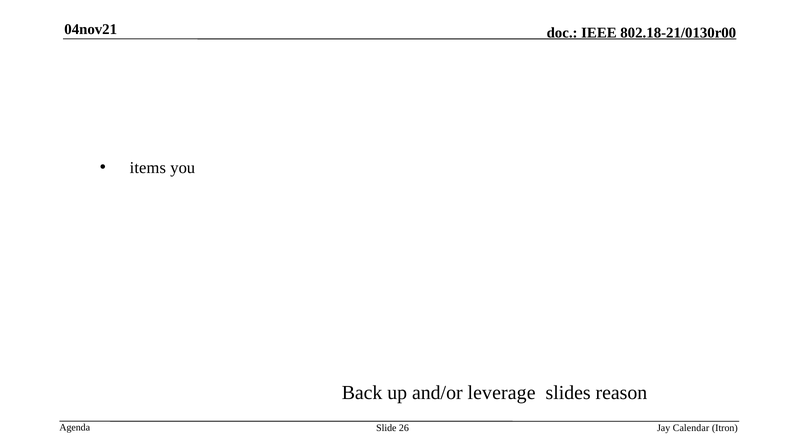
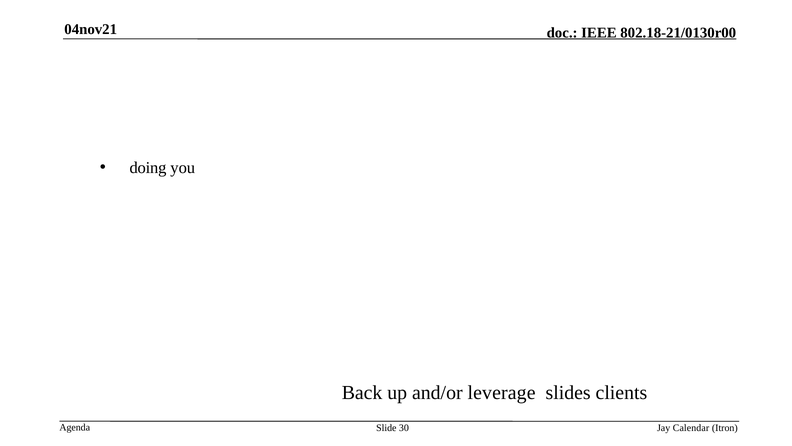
items: items -> doing (148, 167)
reason: reason -> clients (621, 392)
26: 26 -> 30 (404, 427)
